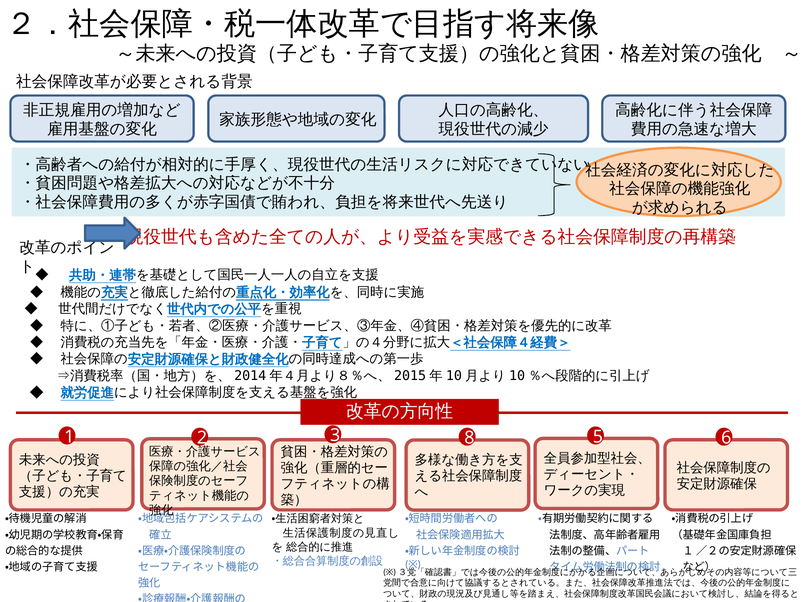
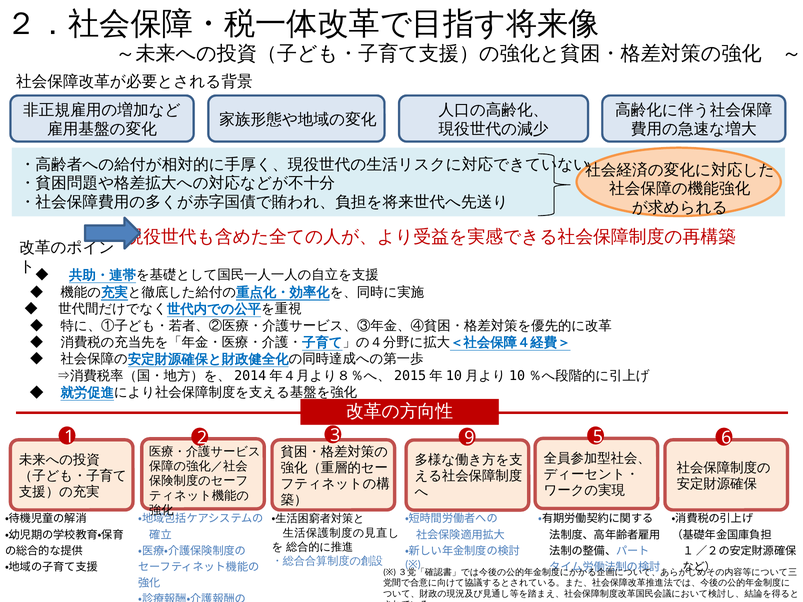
8: 8 -> 9 (469, 438)
